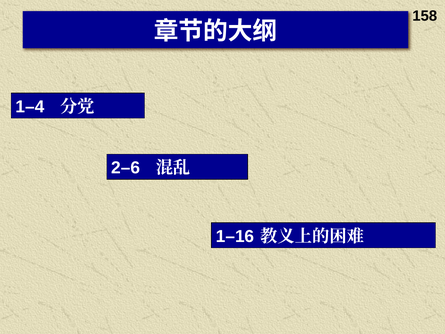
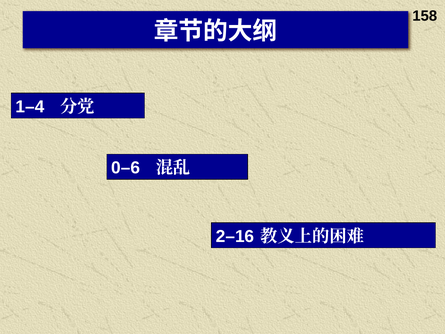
2–6: 2–6 -> 0–6 (126, 168)
1–16: 1–16 -> 2–16 (235, 236)
